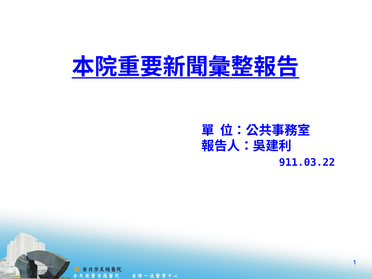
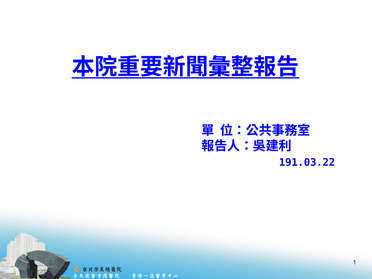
911.03.22: 911.03.22 -> 191.03.22 (307, 163)
